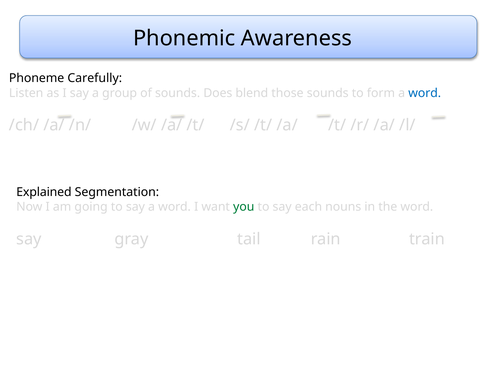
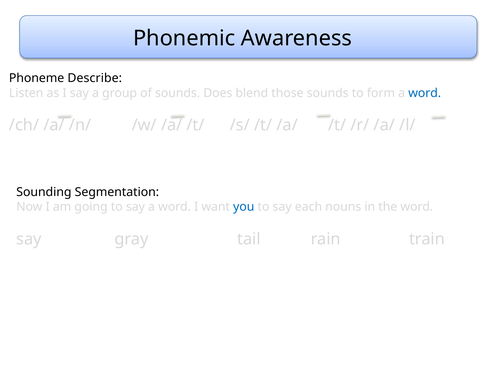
Carefully: Carefully -> Describe (95, 78)
Explained: Explained -> Sounding (44, 192)
you colour: green -> blue (244, 207)
